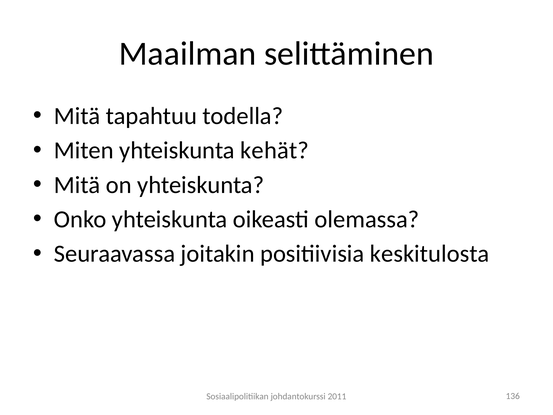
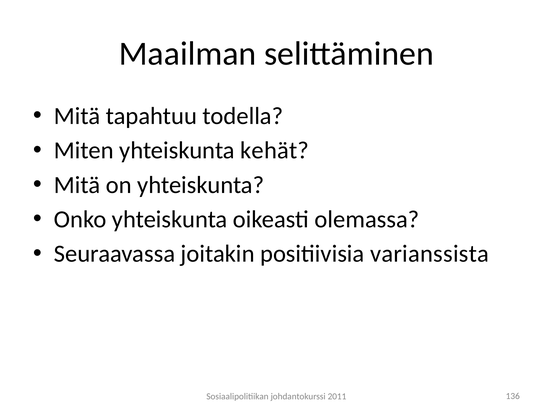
keskitulosta: keskitulosta -> varianssista (430, 254)
